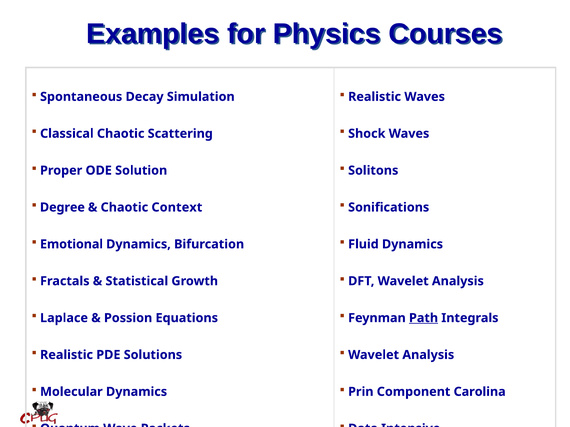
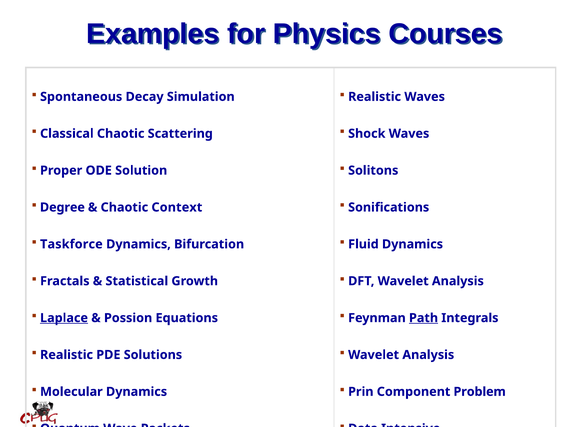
Emotional: Emotional -> Taskforce (71, 244)
Laplace underline: none -> present (64, 318)
Carolina: Carolina -> Problem (480, 392)
